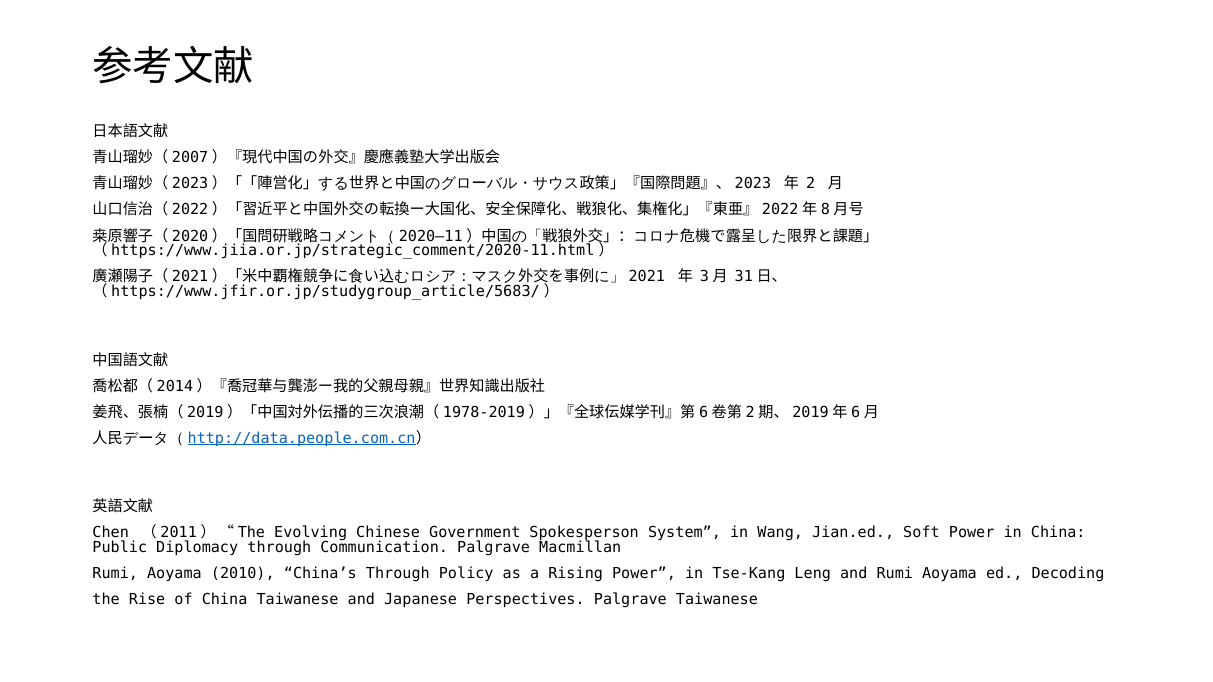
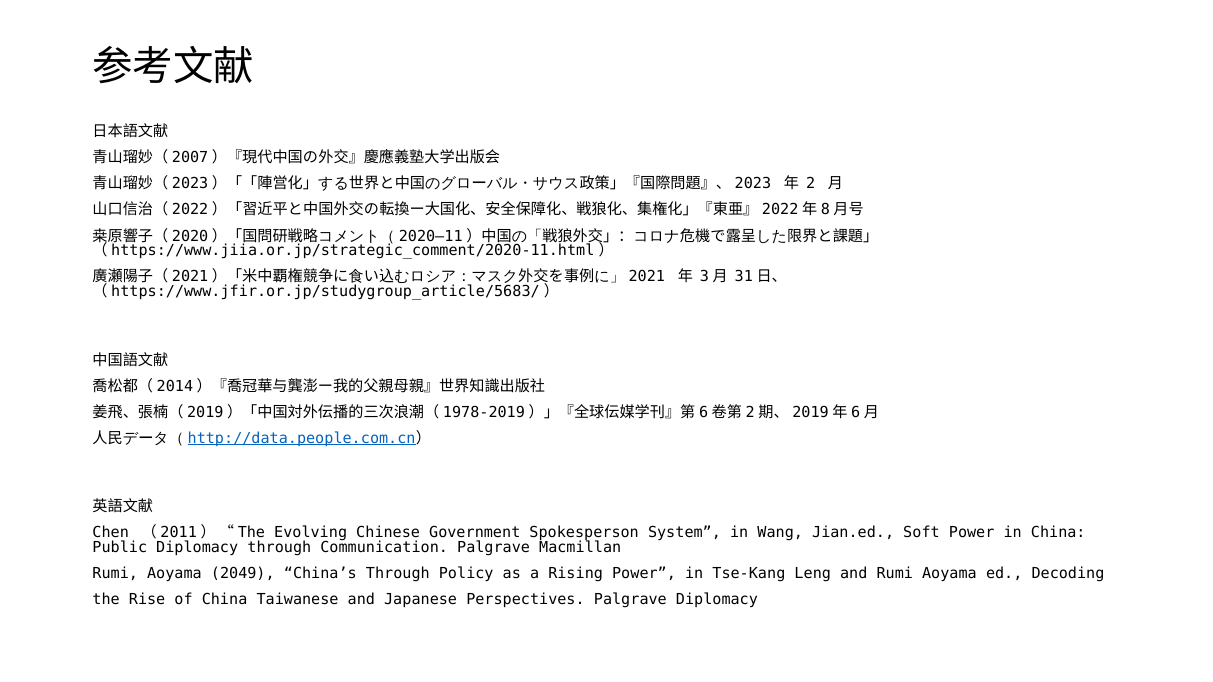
2010: 2010 -> 2049 (243, 574)
Palgrave Taiwanese: Taiwanese -> Diplomacy (717, 600)
